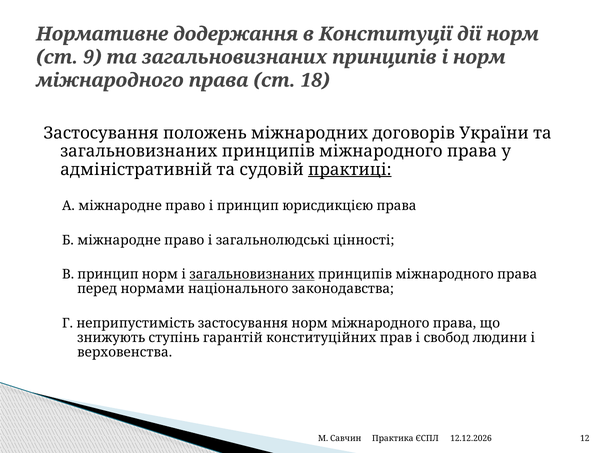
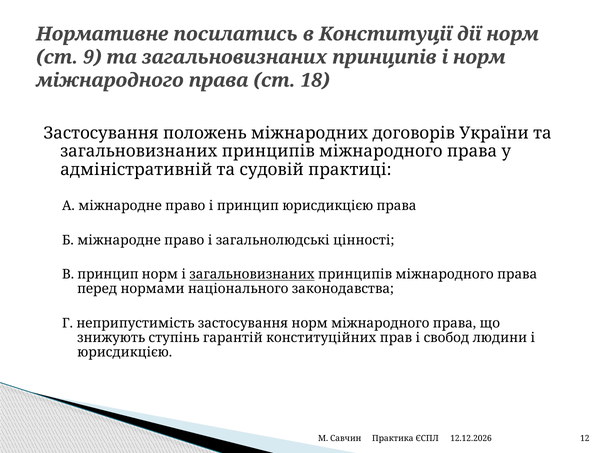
додержання: додержання -> посилатись (236, 34)
практиці underline: present -> none (350, 170)
верховенства: верховенства -> юрисдикцією (125, 352)
